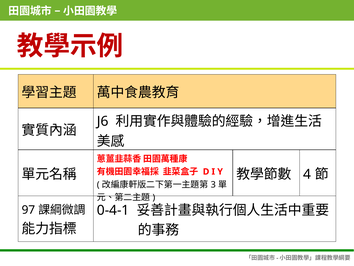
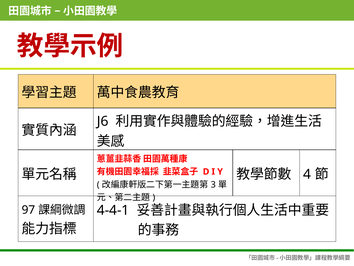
0-4-1: 0-4-1 -> 4-4-1 (113, 210)
